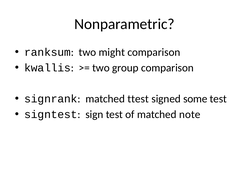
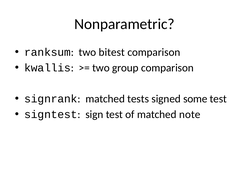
might: might -> bitest (112, 52)
ttest: ttest -> tests (138, 99)
